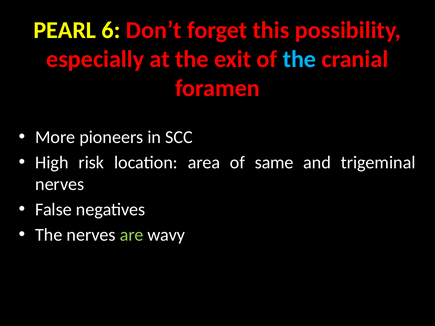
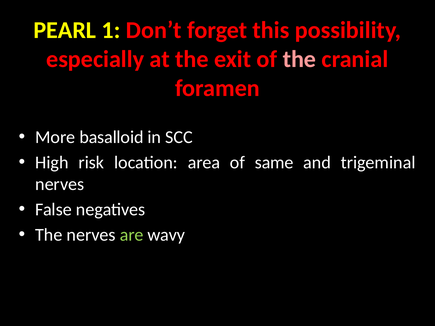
6: 6 -> 1 (111, 30)
the colour: light blue -> pink (299, 59)
pioneers: pioneers -> basalloid (111, 137)
